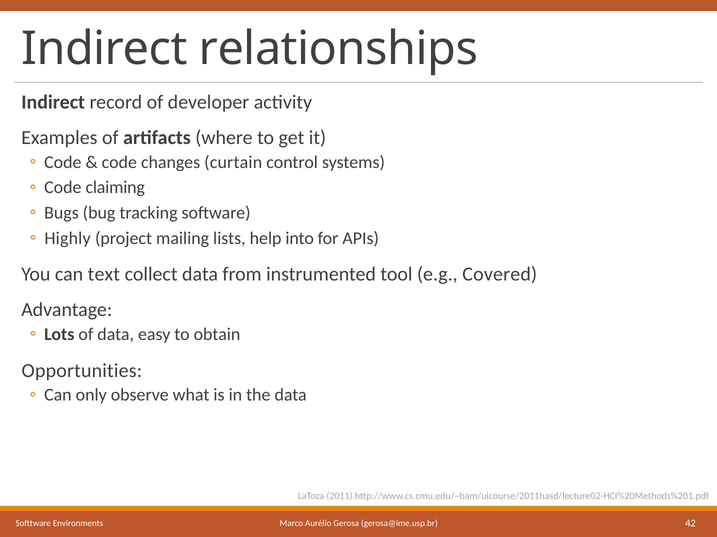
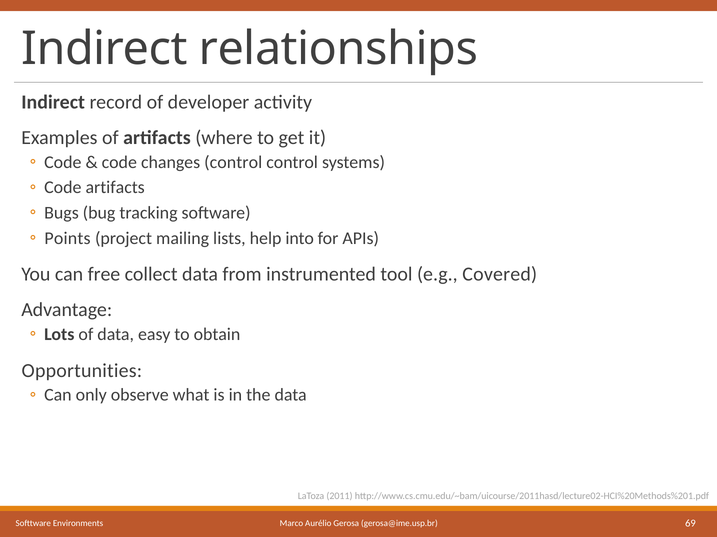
changes curtain: curtain -> control (233, 162)
Code claiming: claiming -> artifacts (115, 188)
Highly: Highly -> Points (68, 238)
text: text -> free (104, 275)
42: 42 -> 69 (690, 524)
